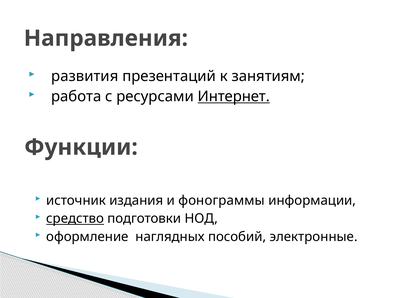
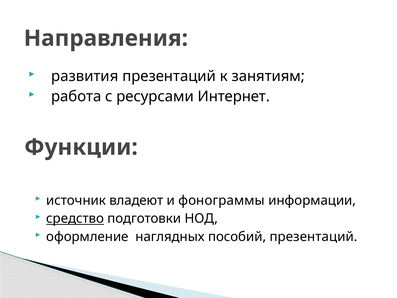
Интернет underline: present -> none (234, 96)
издания: издания -> владеют (136, 200)
пособий электронные: электронные -> презентаций (314, 236)
